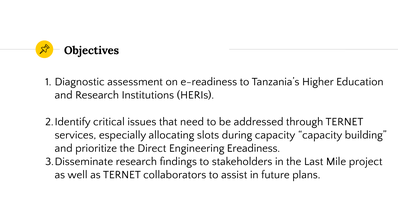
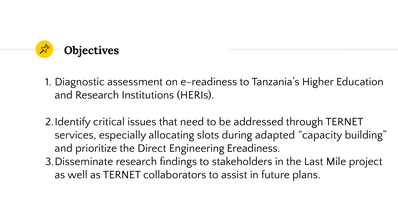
during capacity: capacity -> adapted (275, 135)
